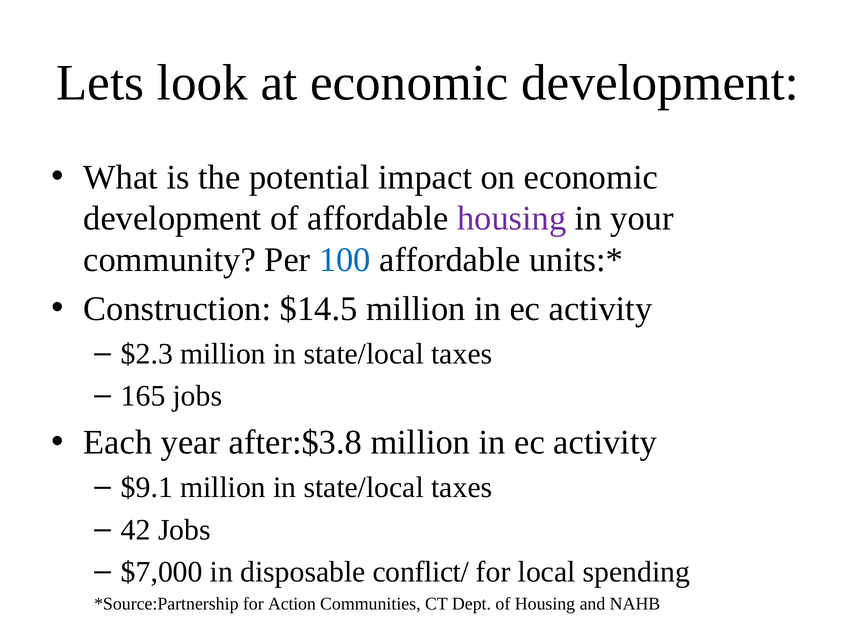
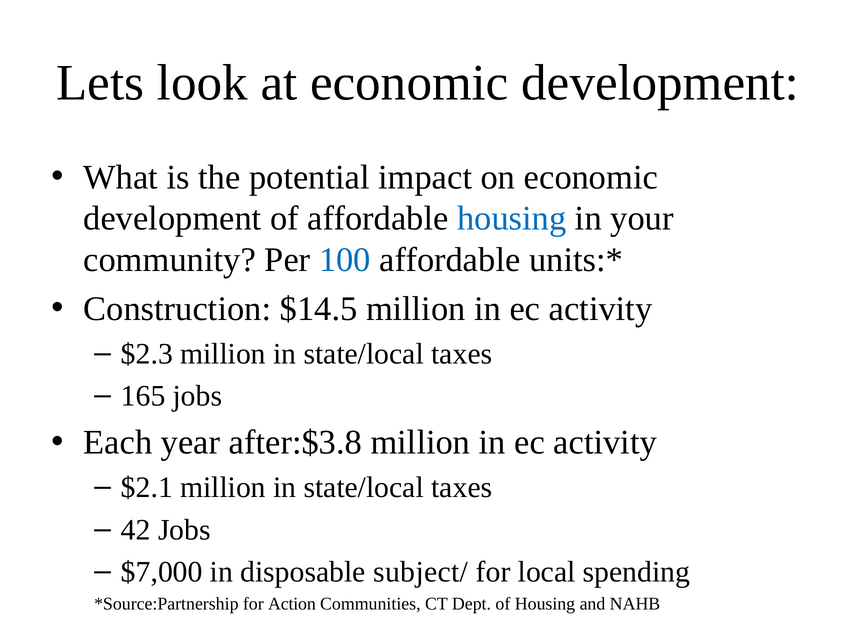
housing colour: purple -> blue (512, 219)
$9.1: $9.1 -> $2.1 (147, 487)
conflict/: conflict/ -> subject/ (421, 572)
